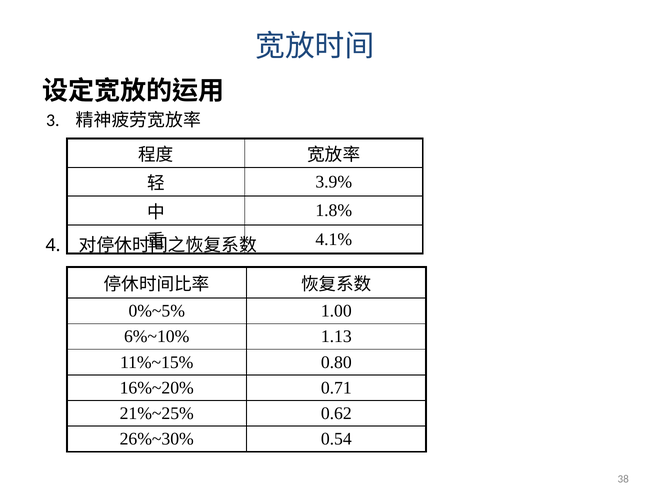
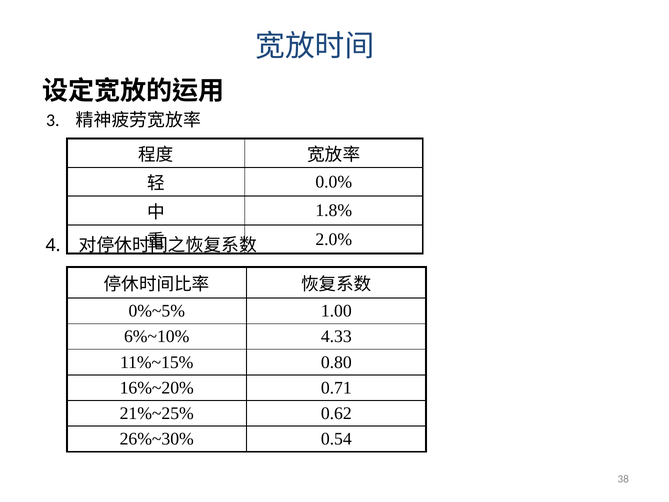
3.9%: 3.9% -> 0.0% (334, 182)
4.1%: 4.1% -> 2.0% (334, 239)
1.13: 1.13 -> 4.33 (336, 336)
